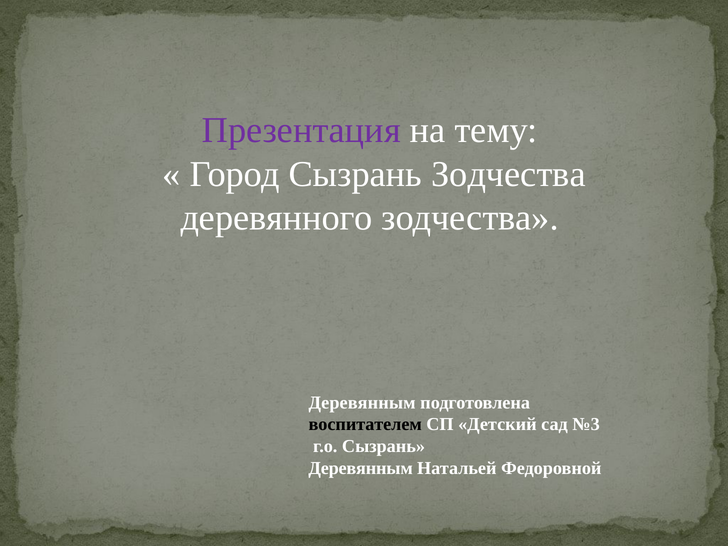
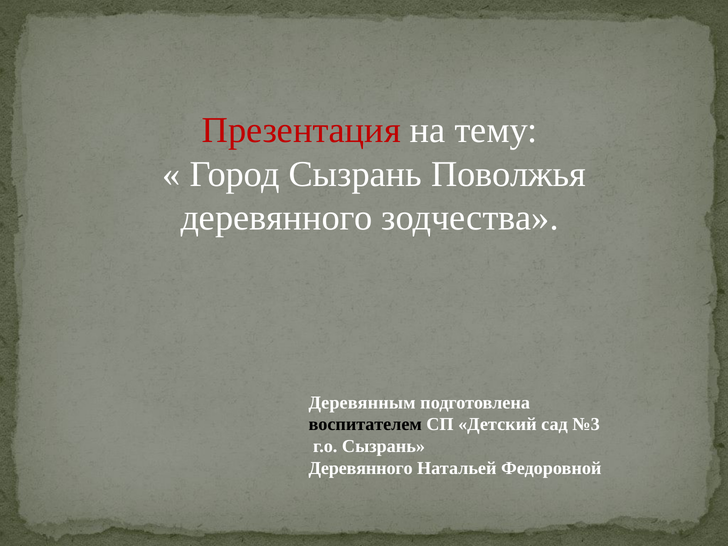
Презентация colour: purple -> red (301, 130)
Сызрань Зодчества: Зодчества -> Поволжья (509, 174)
Деревянным: Деревянным -> Деревянного (361, 468)
